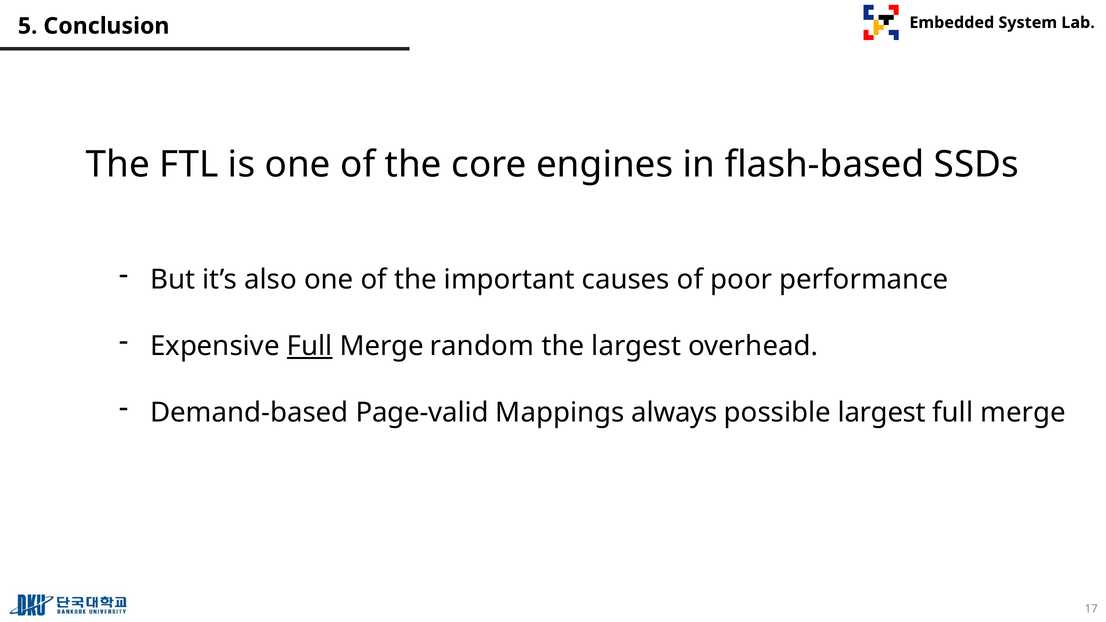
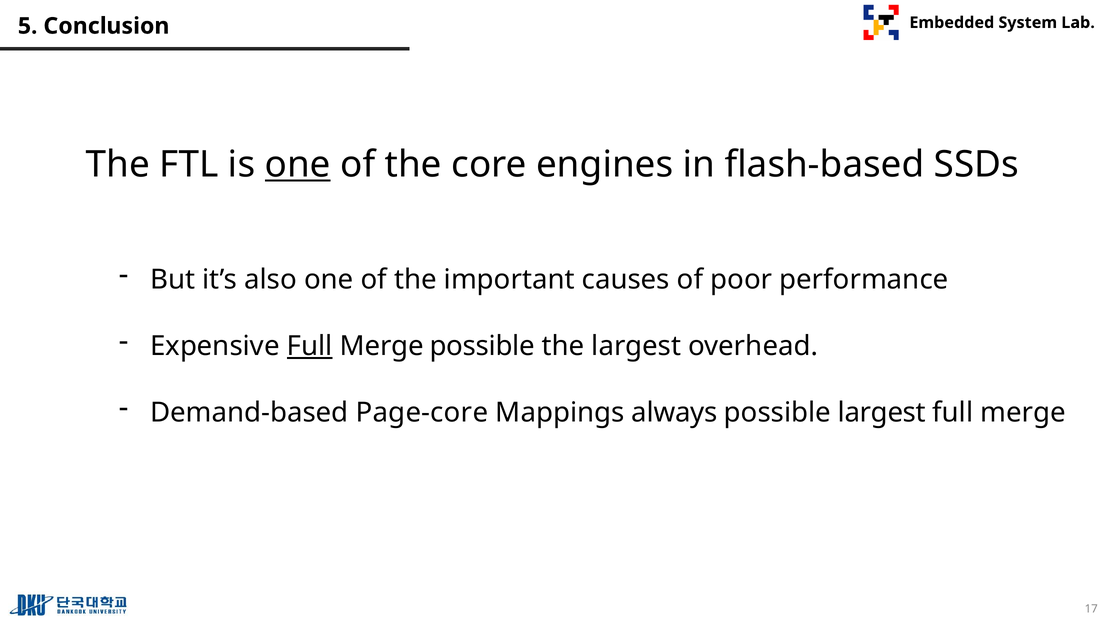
one underline: none -> present (298, 165)
Merge random: random -> possible (482, 346)
Page-valid: Page-valid -> Page-core (422, 413)
